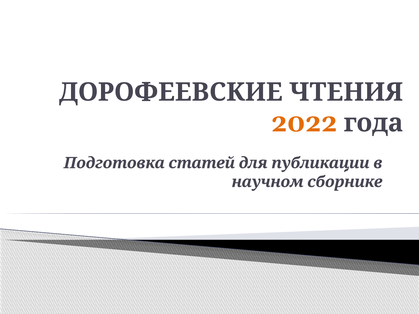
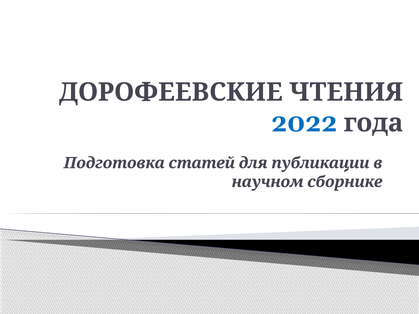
2022 colour: orange -> blue (304, 123)
